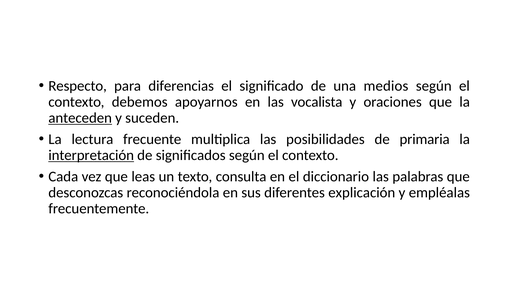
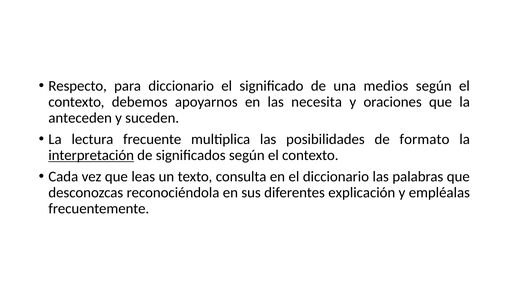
para diferencias: diferencias -> diccionario (181, 86)
vocalista: vocalista -> necesita (317, 102)
anteceden underline: present -> none (80, 118)
primaria: primaria -> formato (424, 139)
